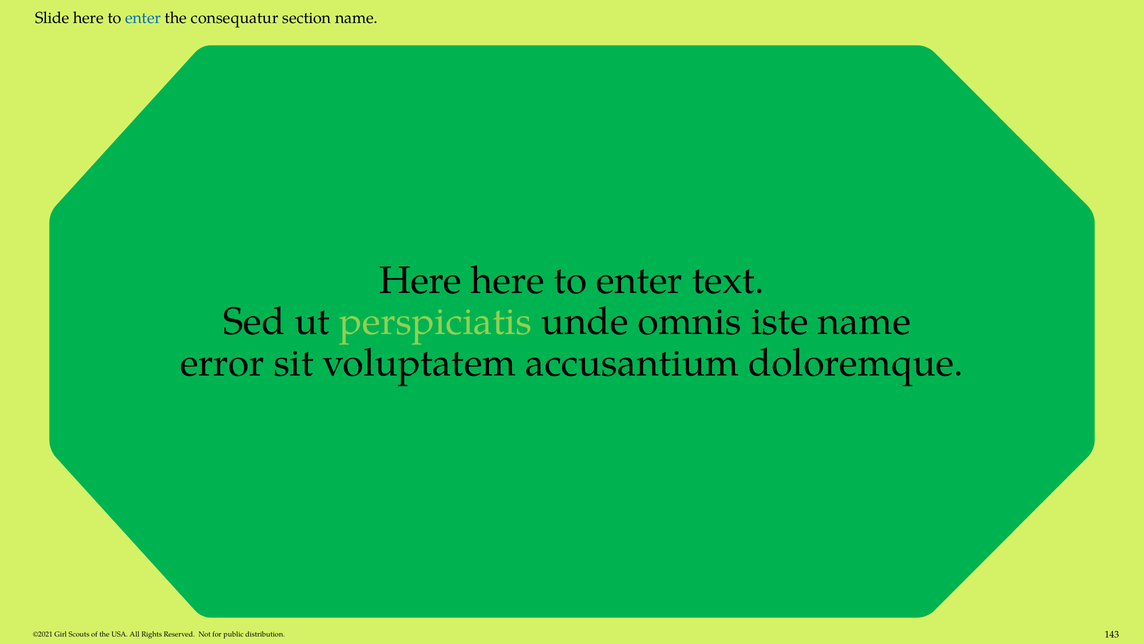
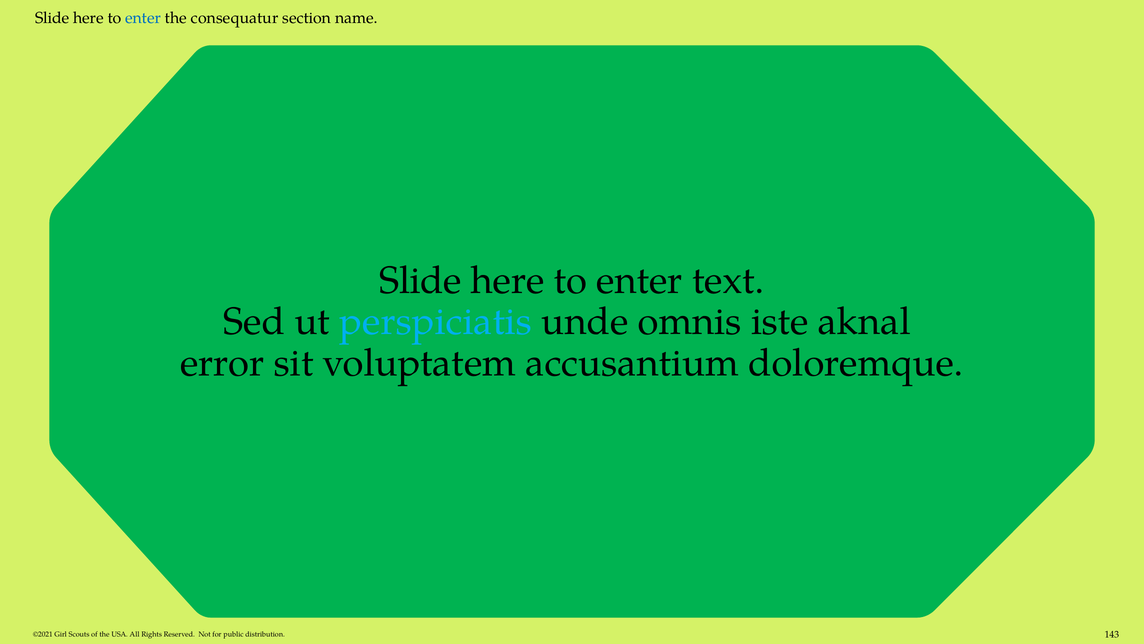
Here: Here -> Slide (421, 280)
perspiciatis colour: light green -> light blue (436, 322)
iste name: name -> aknal (864, 322)
